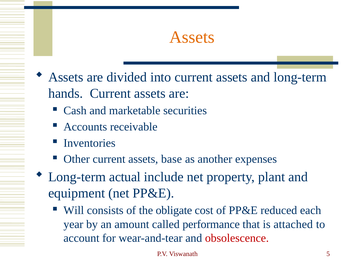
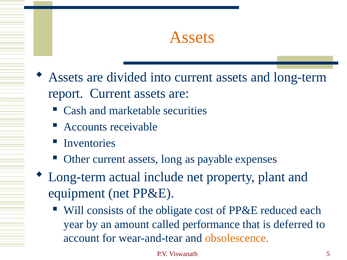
hands: hands -> report (66, 93)
base: base -> long (172, 159)
another: another -> payable (215, 159)
attached: attached -> deferred (293, 224)
obsolescence colour: red -> orange (237, 238)
